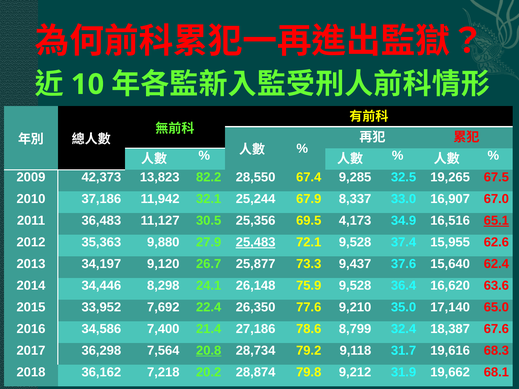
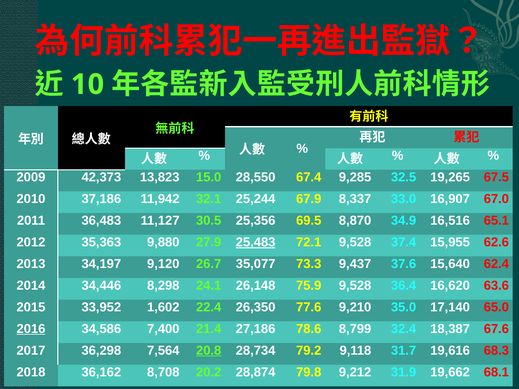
82.2: 82.2 -> 15.0 (209, 177)
4,173: 4,173 -> 8,870 (355, 221)
65.1 underline: present -> none (496, 221)
25,877: 25,877 -> 35,077 (256, 264)
7,692: 7,692 -> 1,602 (163, 307)
2016 underline: none -> present (31, 329)
7,218: 7,218 -> 8,708 (163, 372)
